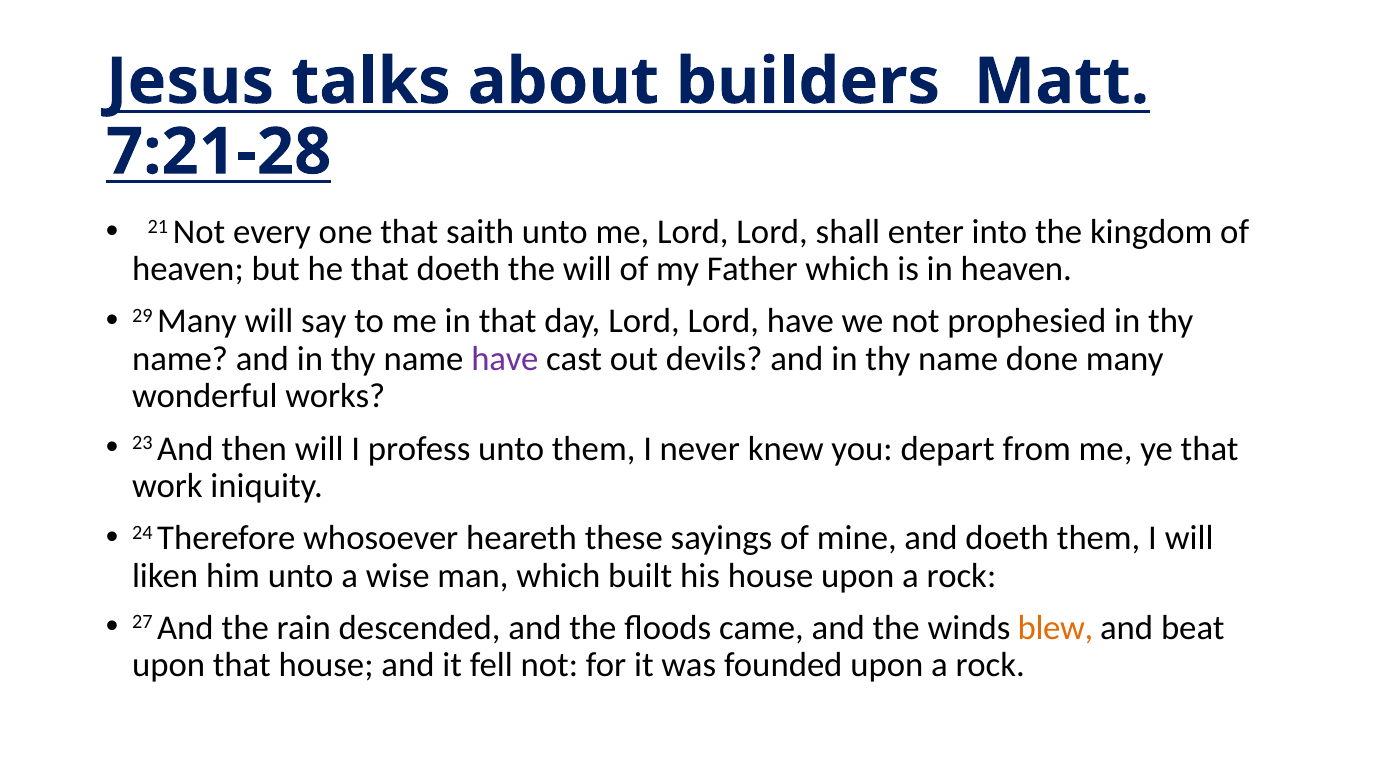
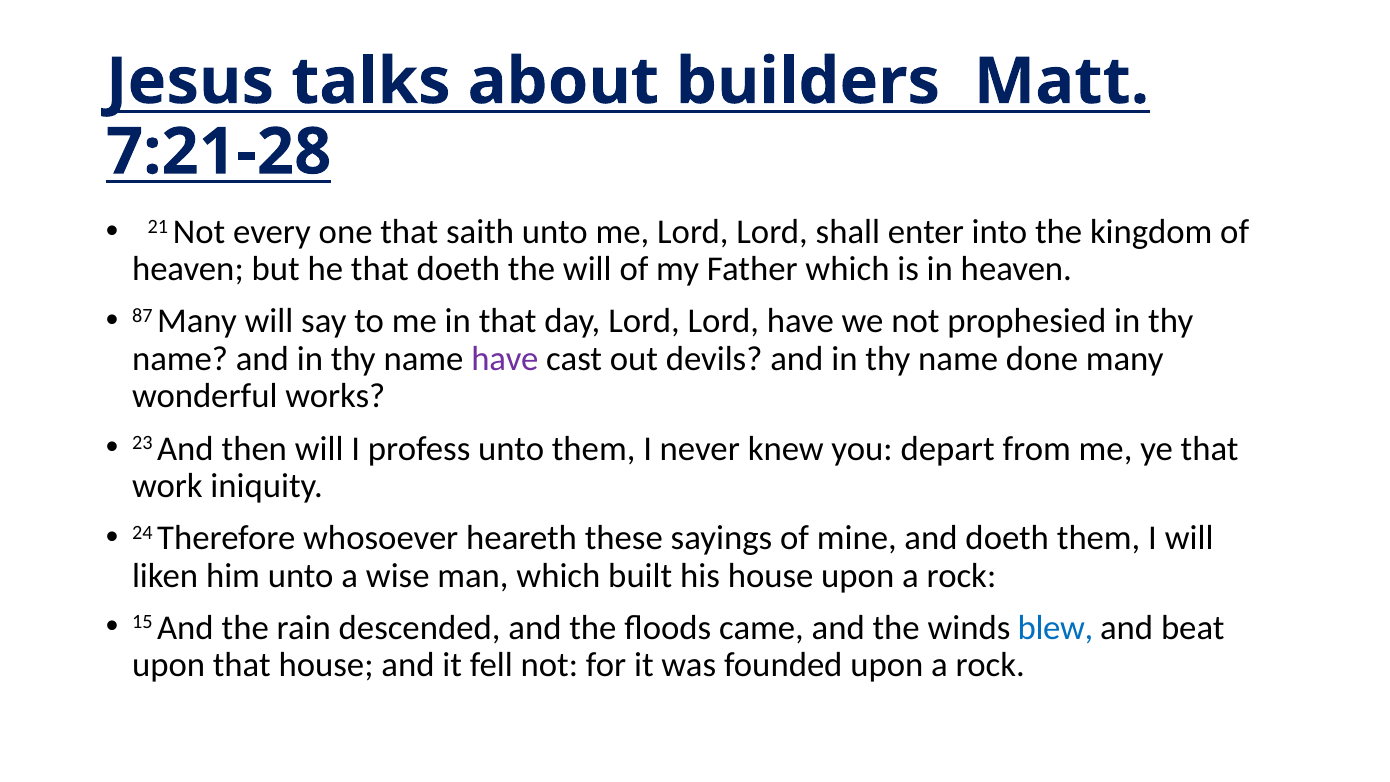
29: 29 -> 87 (142, 316)
27: 27 -> 15 (142, 622)
blew colour: orange -> blue (1055, 627)
